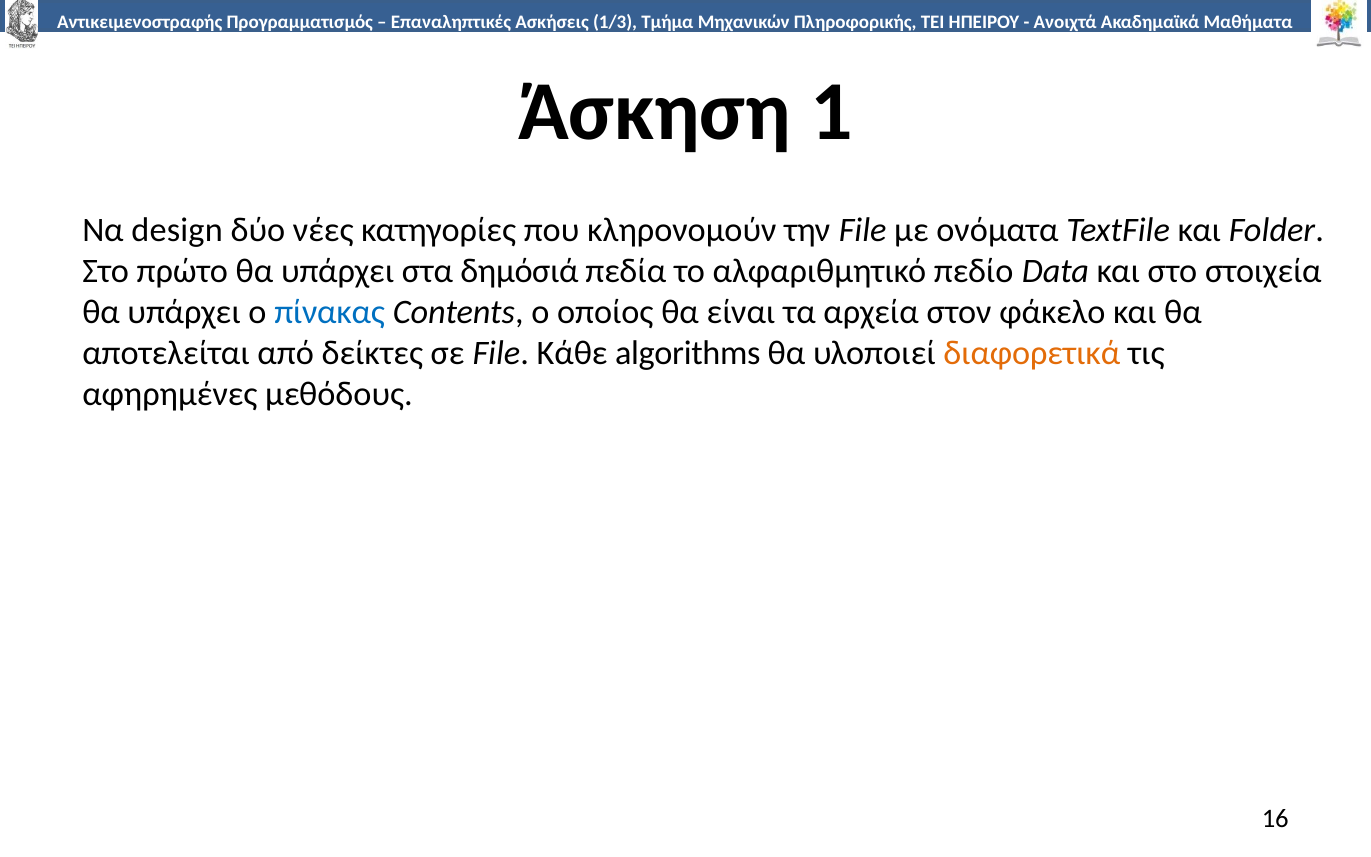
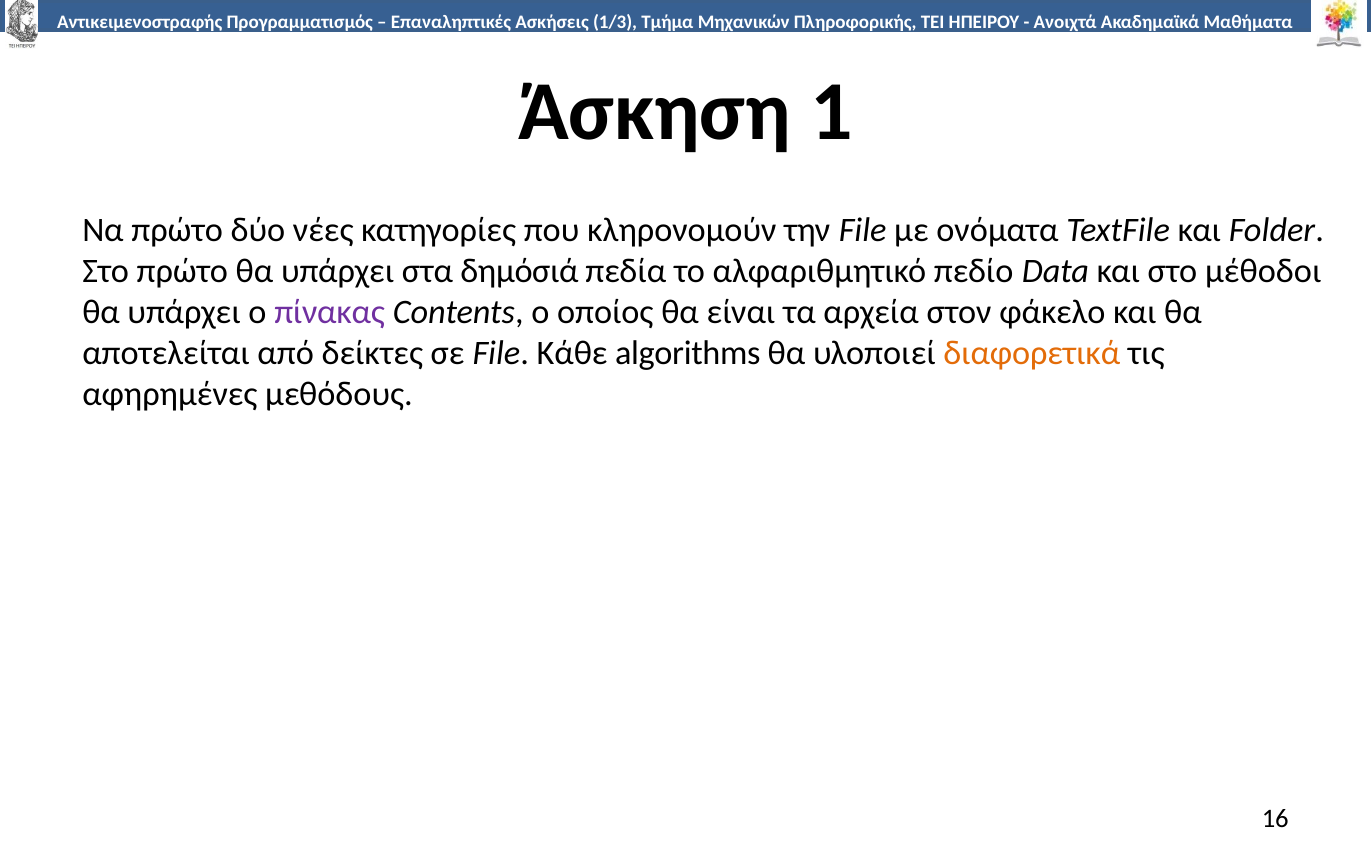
Να design: design -> πρώτο (177, 230)
στοιχεία: στοιχεία -> μέθοδοι (1263, 271)
πίνακας colour: blue -> purple (330, 312)
